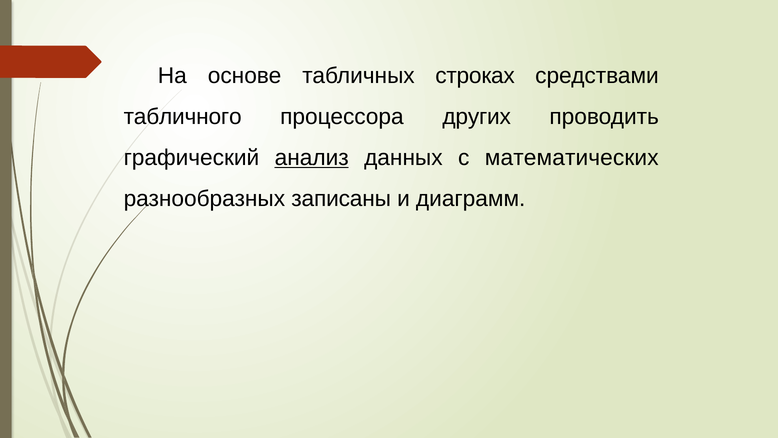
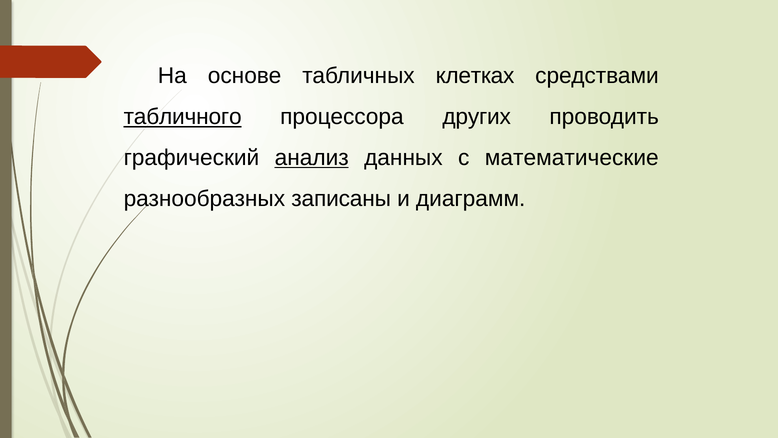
строках: строках -> клетках (475, 76)
табличного underline: none -> present (183, 117)
математических: математических -> математические (572, 158)
